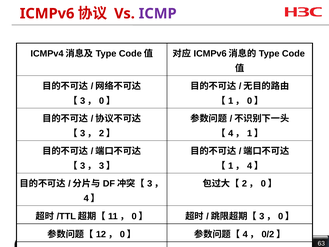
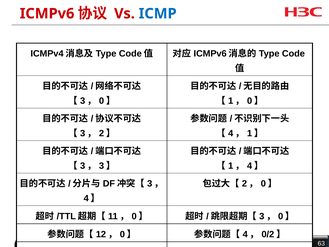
ICMP colour: purple -> blue (158, 14)
